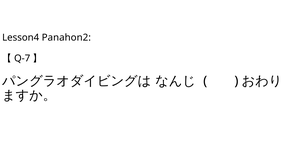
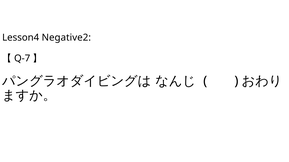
Panahon2: Panahon2 -> Negative2 (66, 38)
